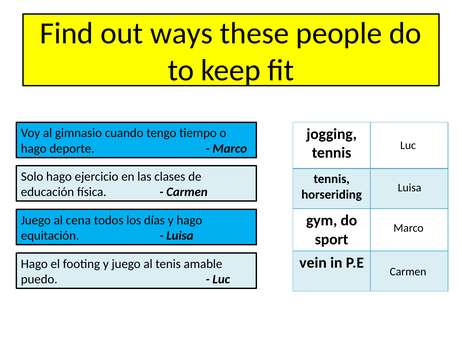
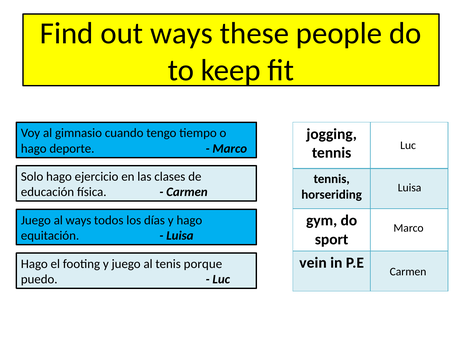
al cena: cena -> ways (78, 221)
amable: amable -> porque (203, 264)
